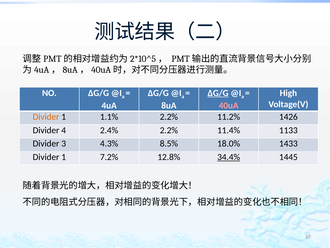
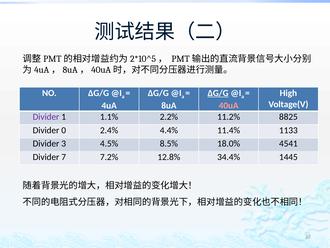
Divider colour: orange -> purple (46, 117)
1426: 1426 -> 8825 (288, 117)
4: 4 -> 0 (64, 130)
2.4% 2.2%: 2.2% -> 4.4% (169, 130)
4.3%: 4.3% -> 4.5% (109, 143)
1433: 1433 -> 4541 (288, 143)
1: 1 -> 7 (64, 157)
34.4% underline: present -> none (229, 157)
